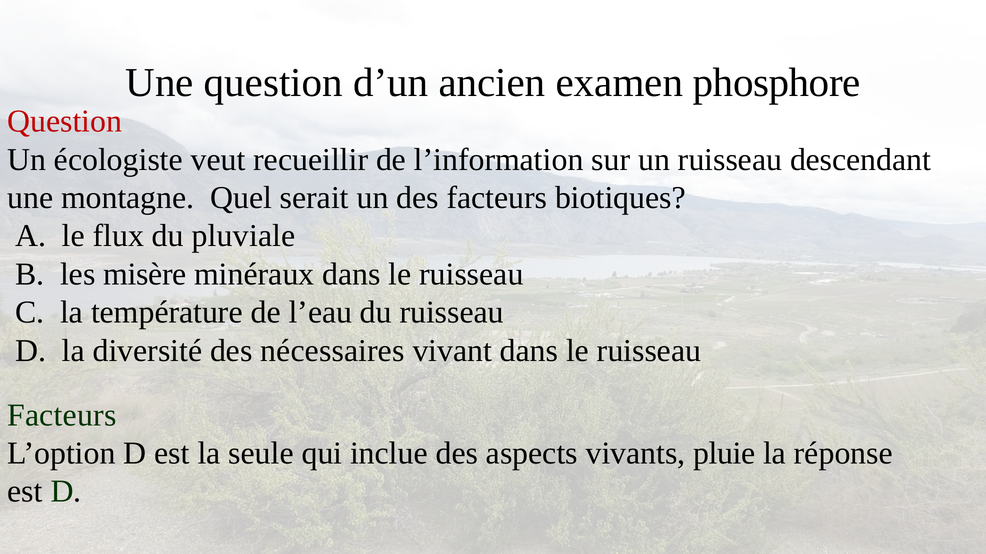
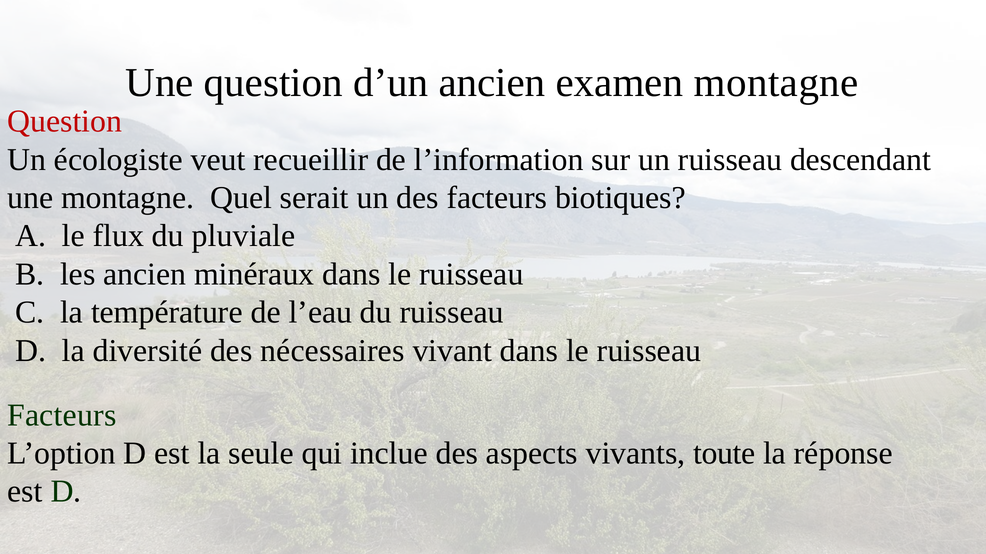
examen phosphore: phosphore -> montagne (776, 83)
les misère: misère -> ancien (145, 274)
pluie: pluie -> toute (724, 454)
